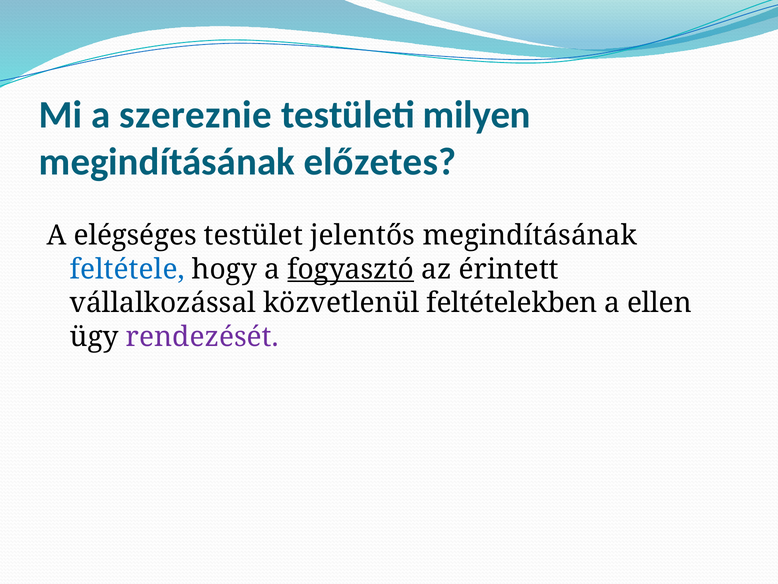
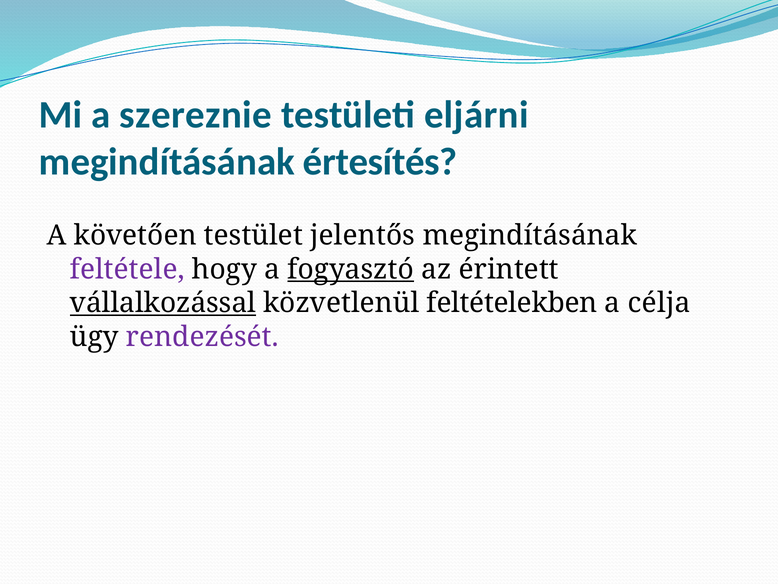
milyen: milyen -> eljárni (476, 115)
előzetes: előzetes -> értesítés (380, 162)
elégséges: elégséges -> követően (135, 235)
feltétele colour: blue -> purple (127, 269)
vállalkozással underline: none -> present (163, 303)
ellen: ellen -> célja (659, 303)
